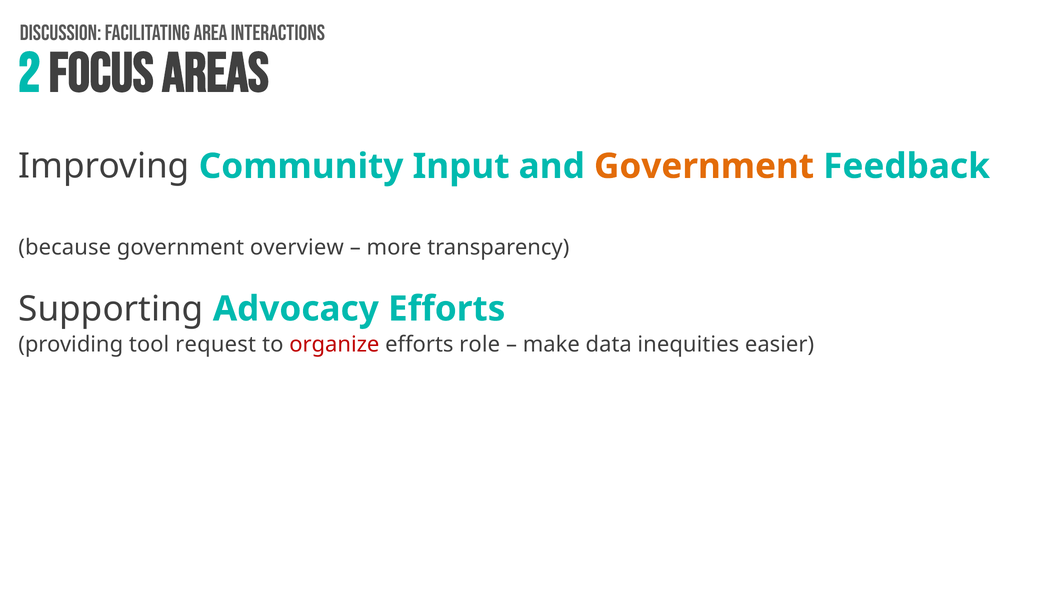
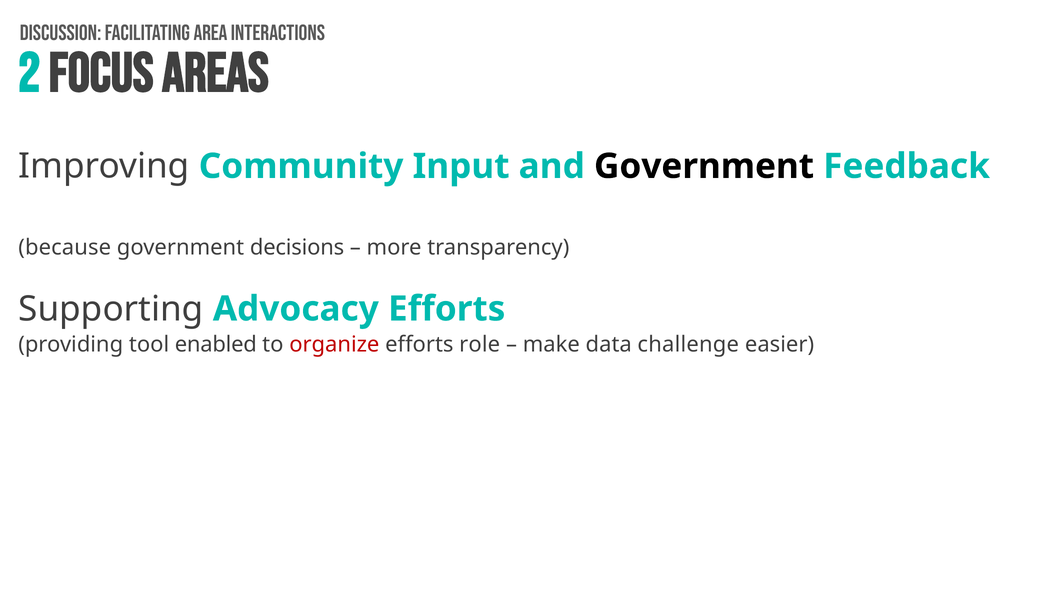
Government colour: orange -> black (704, 166)
overview: overview -> decisions (297, 247)
request: request -> enabled (216, 345)
inequities: inequities -> challenge (688, 345)
